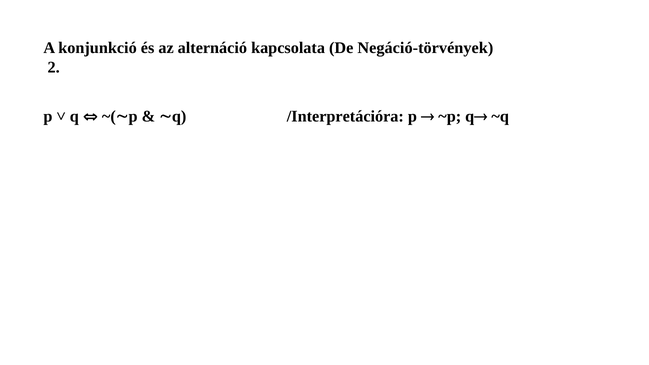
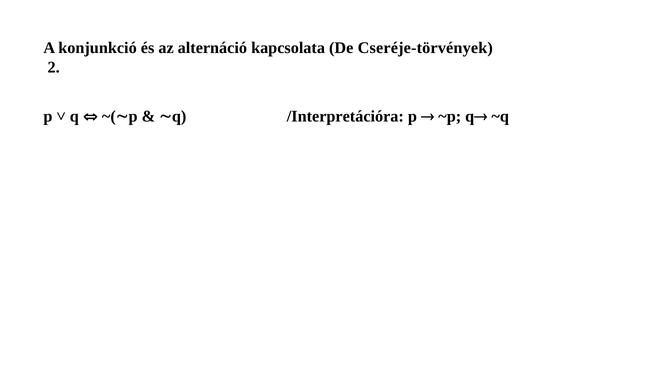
Negáció-törvények: Negáció-törvények -> Cseréje-törvények (425, 48)
